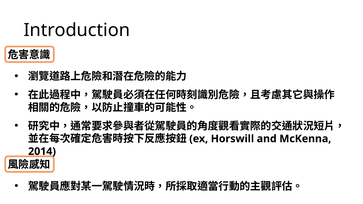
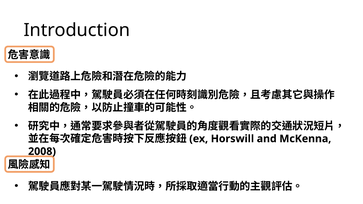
2014: 2014 -> 2008 (42, 152)
